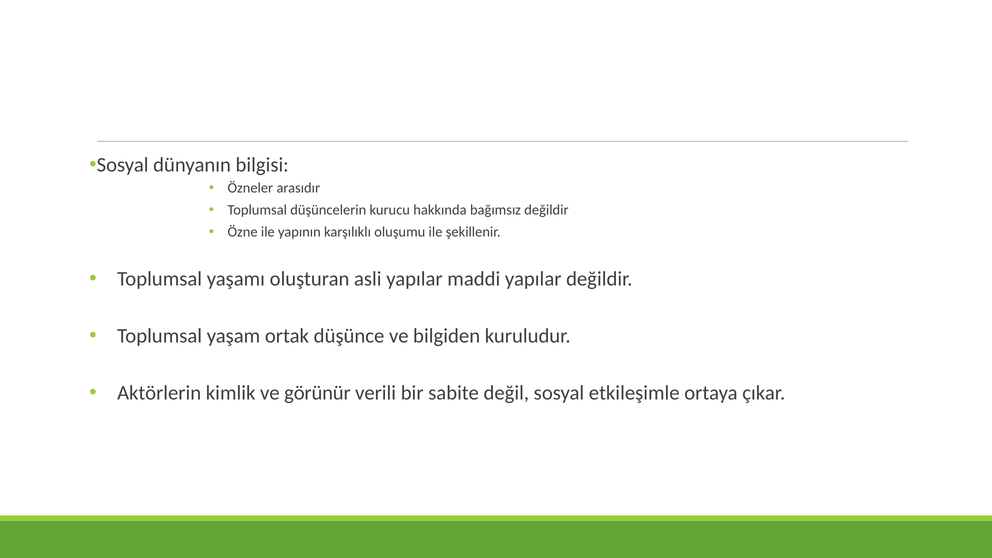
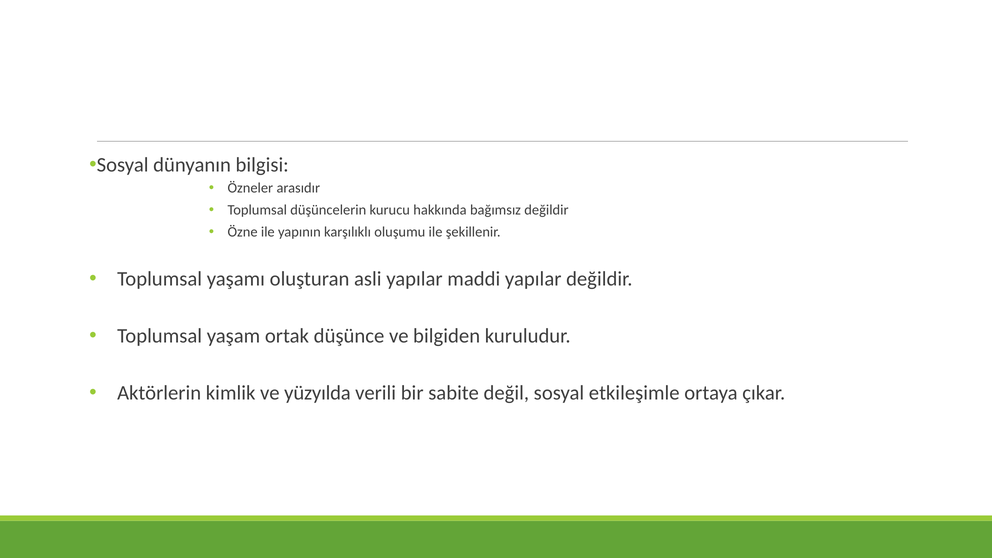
görünür: görünür -> yüzyılda (317, 393)
